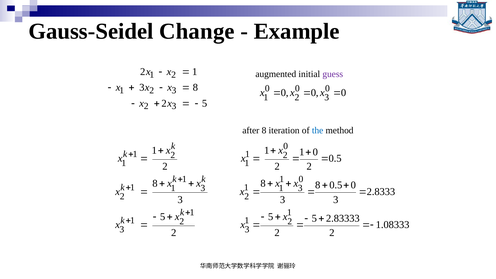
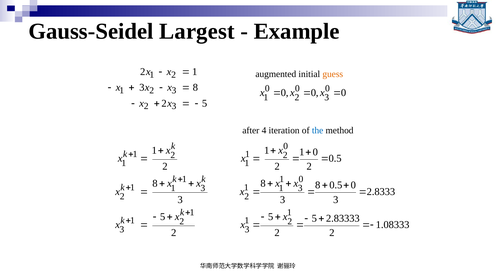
Change: Change -> Largest (197, 31)
guess colour: purple -> orange (333, 74)
after 8: 8 -> 4 (264, 130)
